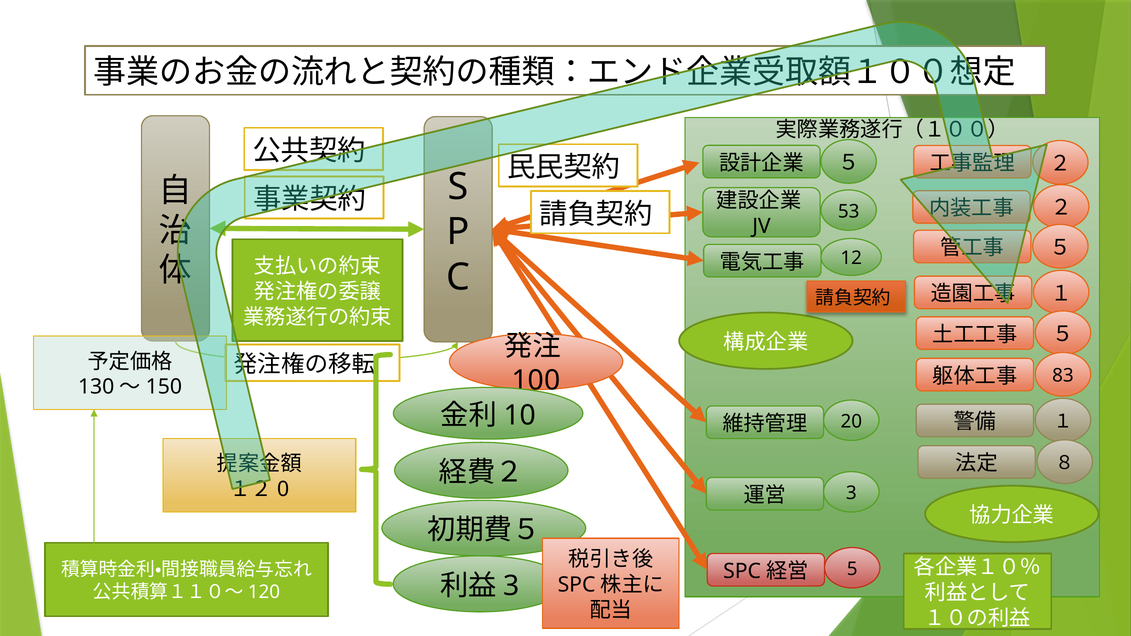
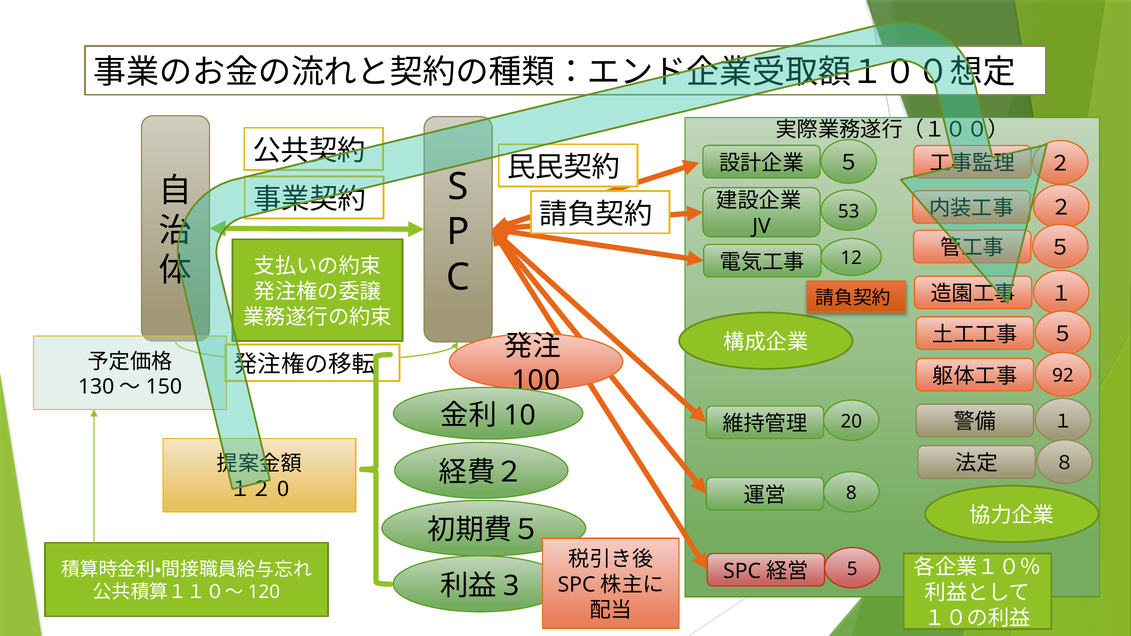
83: 83 -> 92 (1063, 376)
3: 3 -> 8 (851, 493)
